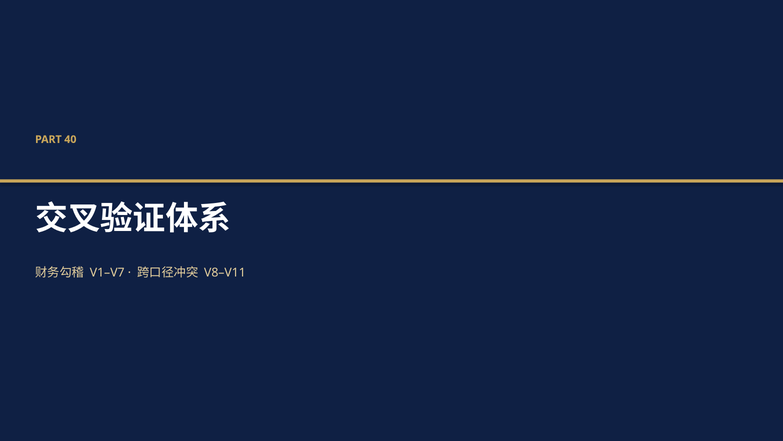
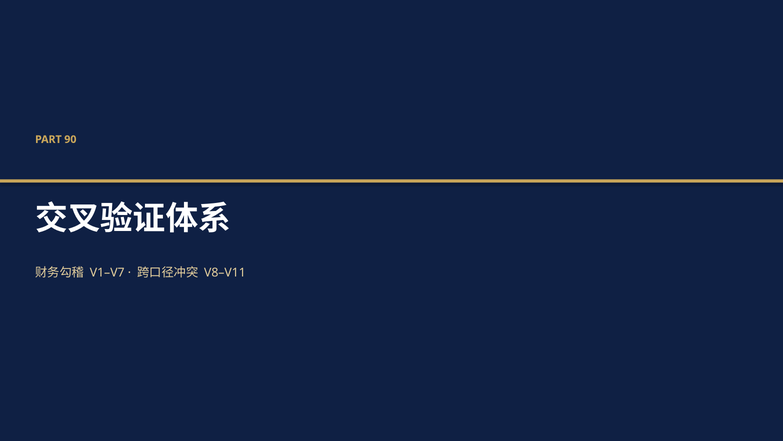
40: 40 -> 90 (70, 139)
